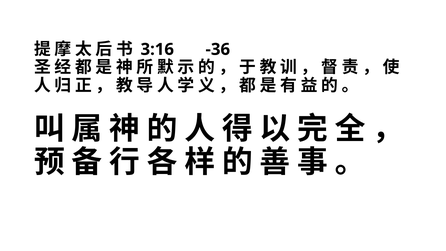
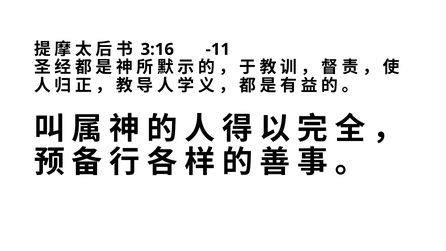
-36: -36 -> -11 (218, 49)
